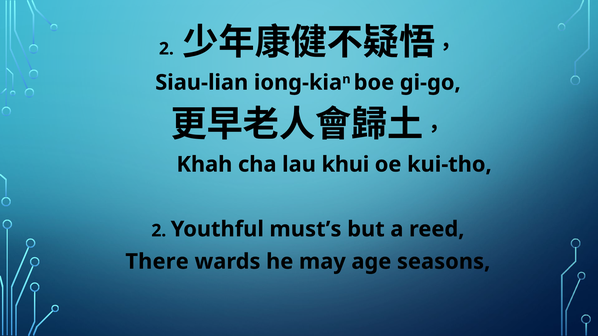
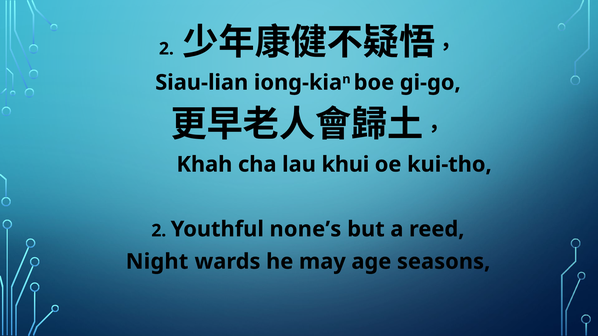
must’s: must’s -> none’s (305, 229)
There: There -> Night (157, 262)
